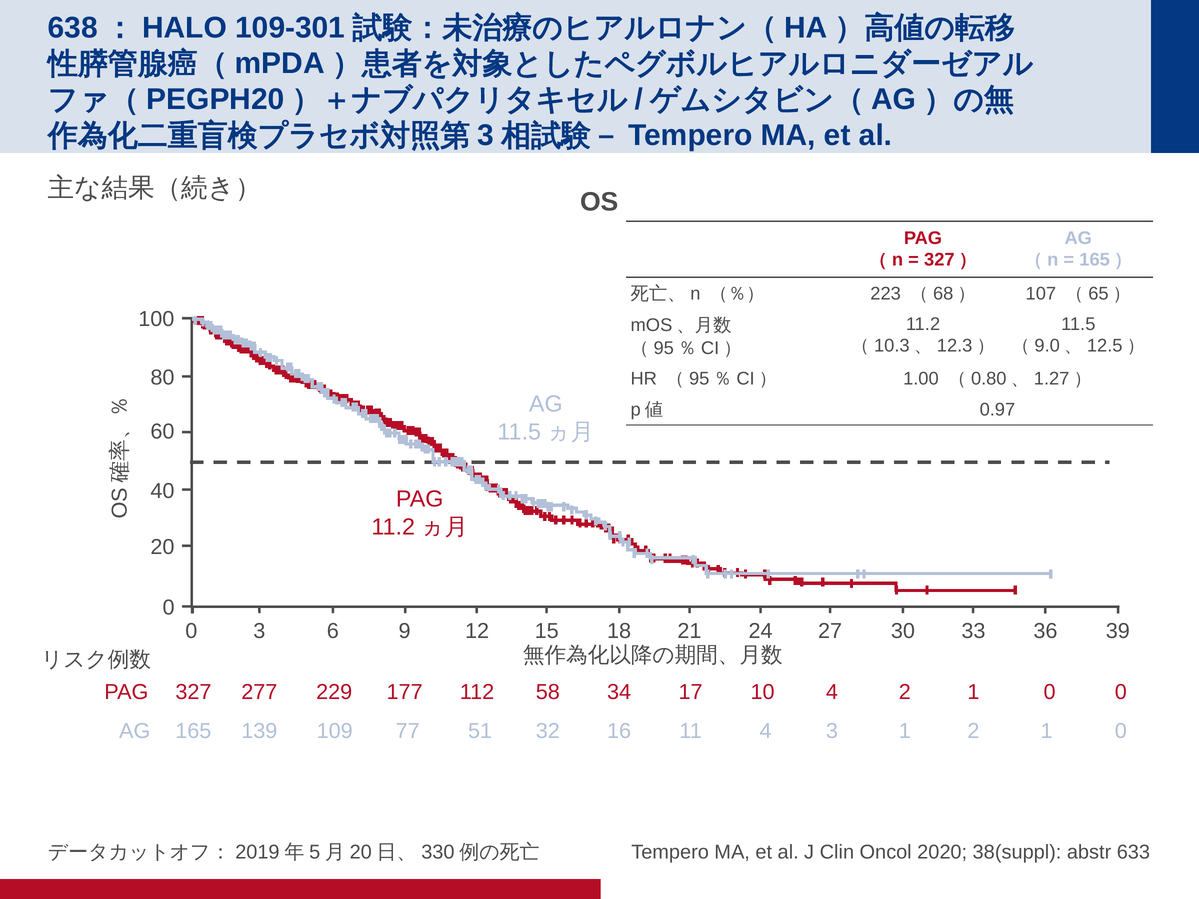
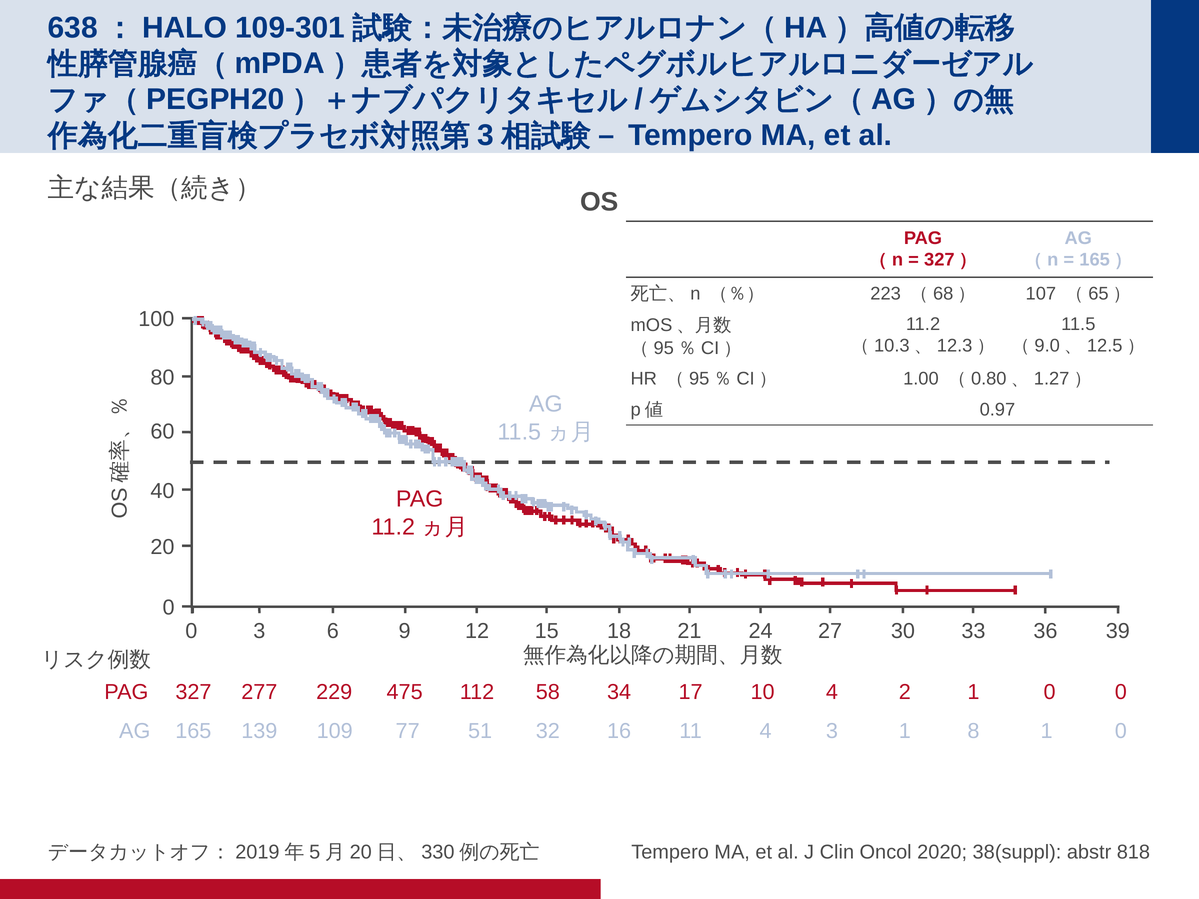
177: 177 -> 475 (405, 693)
1 2: 2 -> 8 (973, 731)
633: 633 -> 818 (1133, 853)
